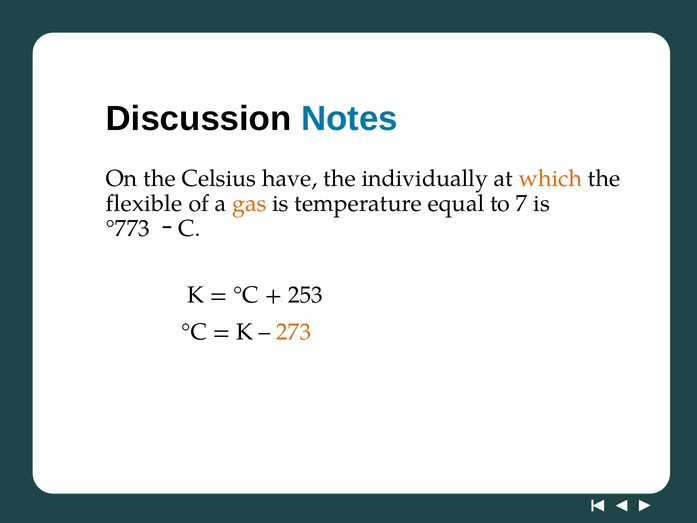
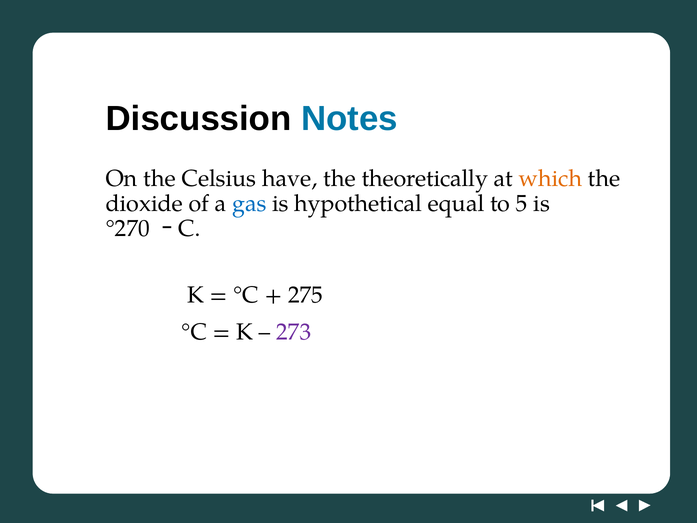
individually: individually -> theoretically (425, 179)
flexible: flexible -> dioxide (144, 204)
gas colour: orange -> blue (249, 204)
temperature: temperature -> hypothetical (358, 204)
7: 7 -> 5 (522, 204)
°773: °773 -> °270 (128, 229)
253: 253 -> 275 (306, 295)
273 colour: orange -> purple (294, 332)
